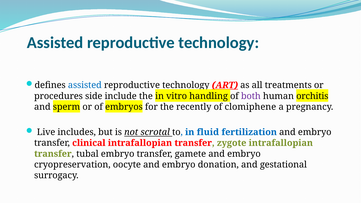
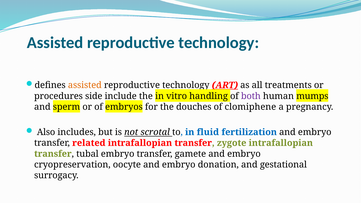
assisted colour: blue -> orange (85, 85)
orchitis: orchitis -> mumps (312, 96)
recently: recently -> douches (194, 107)
Live: Live -> Also (46, 132)
clinical: clinical -> related (89, 143)
